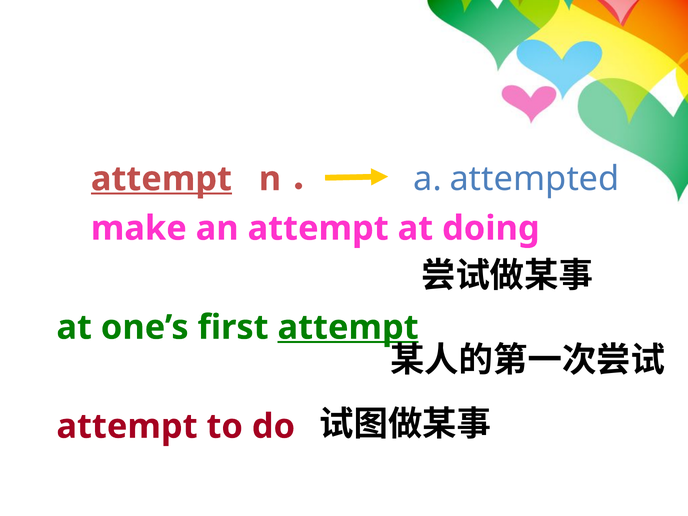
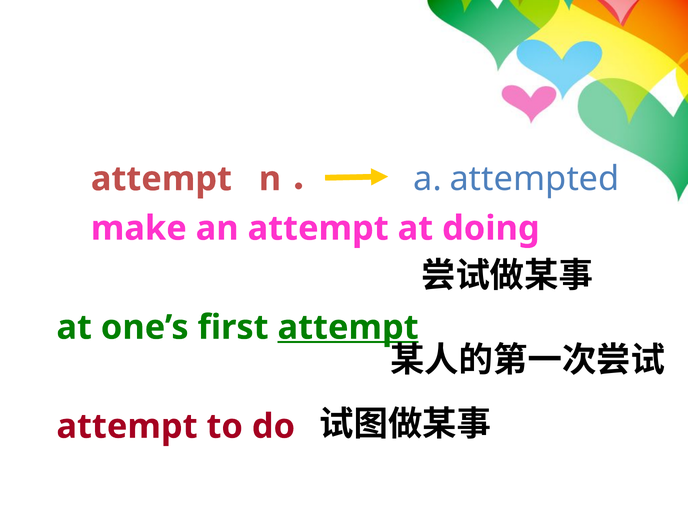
attempt underline: present -> none (161, 179)
